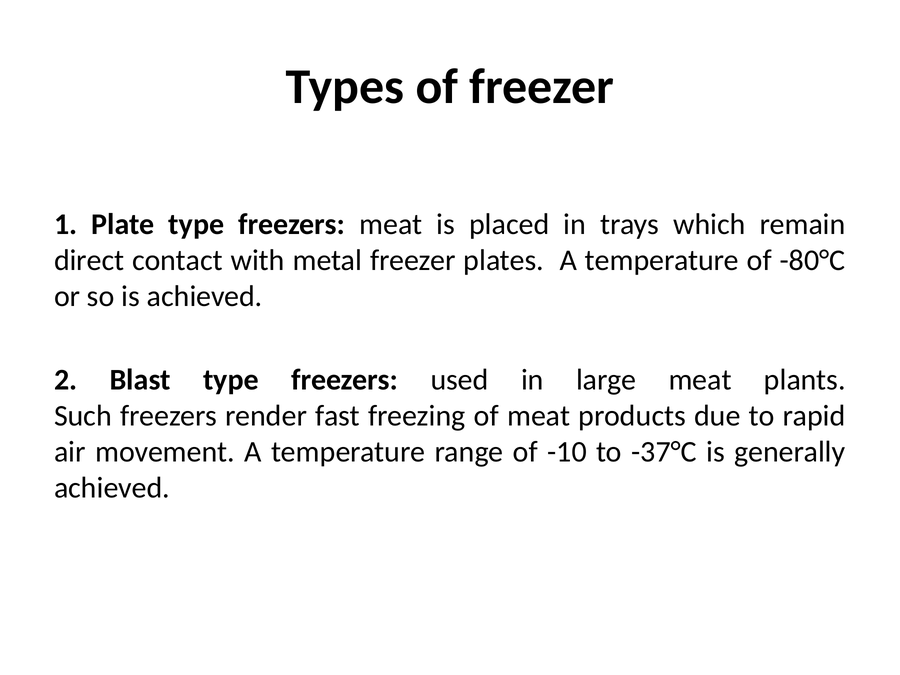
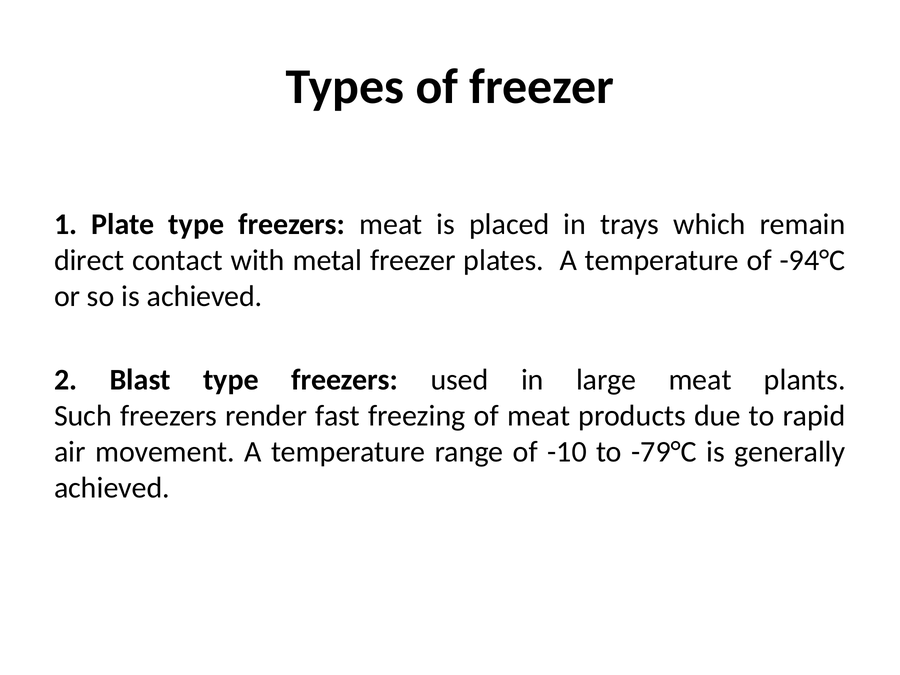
-80°C: -80°C -> -94°C (812, 260)
-37°C: -37°C -> -79°C (664, 452)
